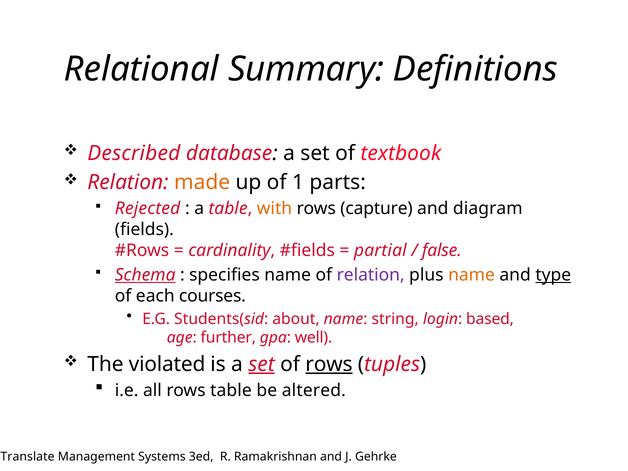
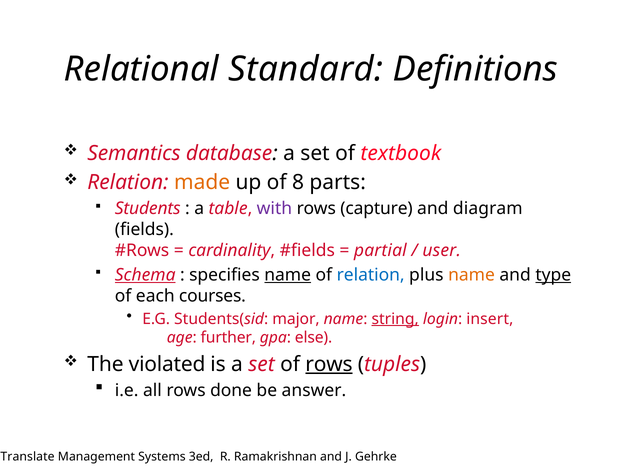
Summary: Summary -> Standard (306, 69)
Described: Described -> Semantics (134, 153)
1: 1 -> 8 (298, 182)
Rejected: Rejected -> Students (148, 209)
with colour: orange -> purple (274, 209)
false: false -> user (442, 251)
name underline: none -> present (288, 275)
relation colour: purple -> blue (371, 275)
about: about -> major (296, 319)
string underline: none -> present (395, 319)
based: based -> insert (490, 319)
well: well -> else (314, 338)
set underline: present -> none (262, 364)
rows table: table -> done (231, 390)
altered: altered -> answer (314, 390)
